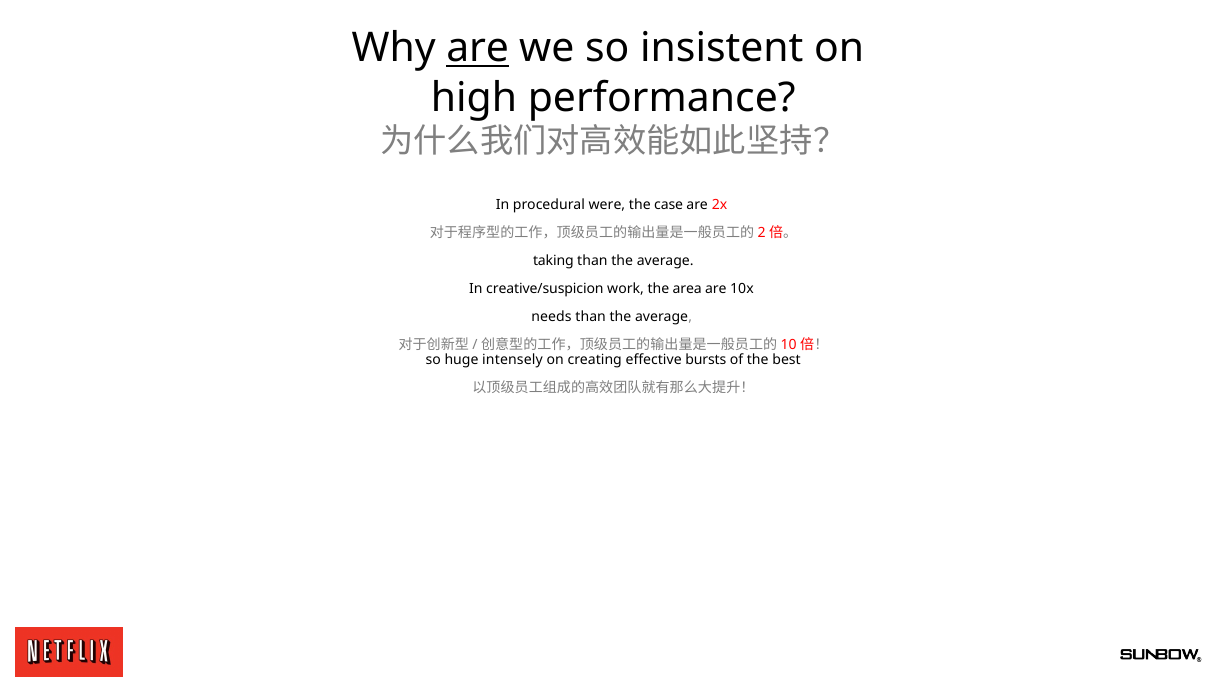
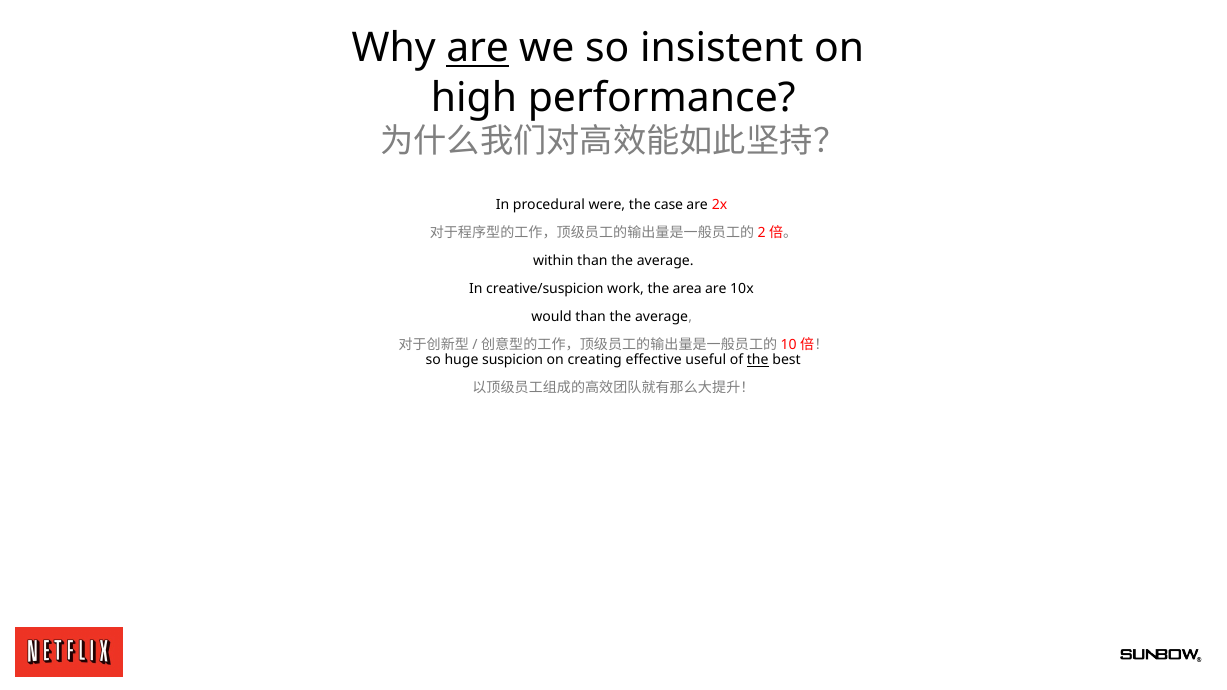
taking: taking -> within (553, 261)
needs: needs -> would (552, 317)
intensely: intensely -> suspicion (513, 360)
bursts: bursts -> useful (706, 360)
the underline: none -> present (758, 360)
